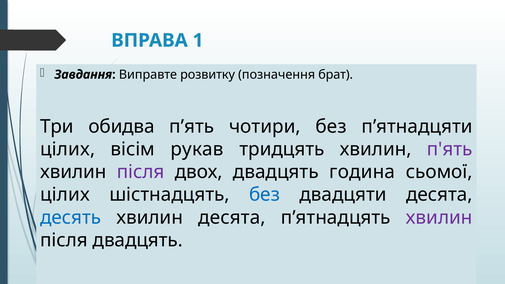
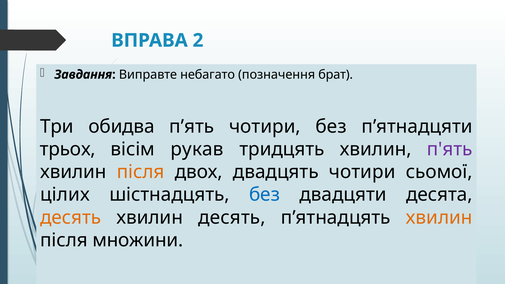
1: 1 -> 2 (198, 40)
розвитку: розвитку -> небагато (208, 75)
цілих: цілих -> трьох (68, 149)
після colour: purple -> orange (141, 172)
двадцять година: година -> чотири (362, 172)
десять colour: blue -> orange (71, 217)
хвилин десята: десята -> десять (232, 217)
хвилин colour: purple -> orange (439, 217)
після двадцять: двадцять -> множини (138, 240)
